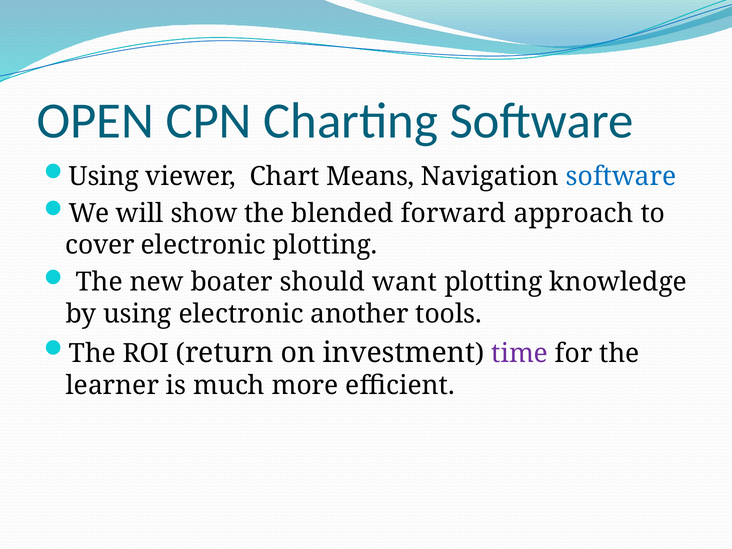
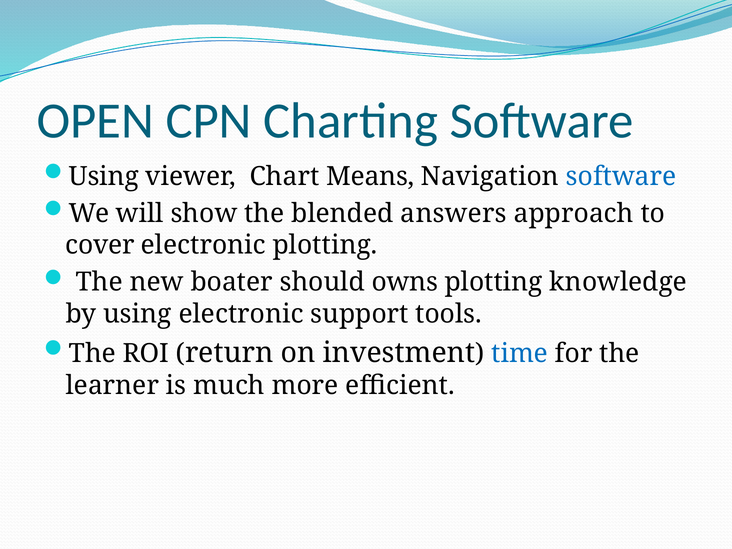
forward: forward -> answers (454, 213)
want: want -> owns (405, 282)
another: another -> support (359, 314)
time colour: purple -> blue (520, 353)
